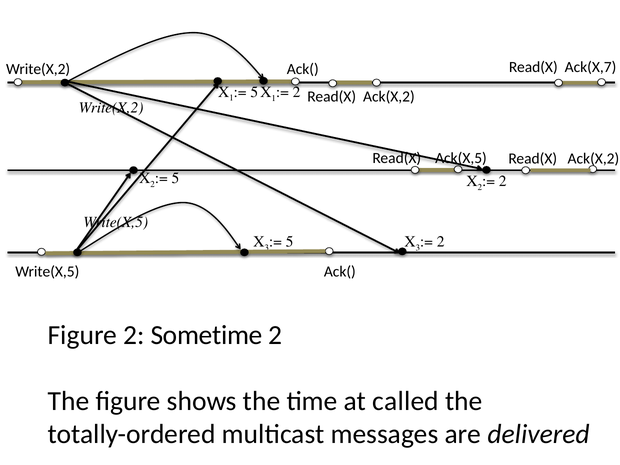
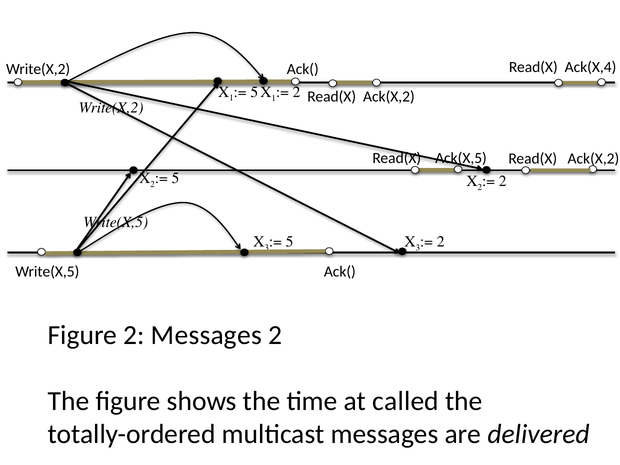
Ack(X,7: Ack(X,7 -> Ack(X,4 (591, 67)
2 Sometime: Sometime -> Messages (206, 335)
